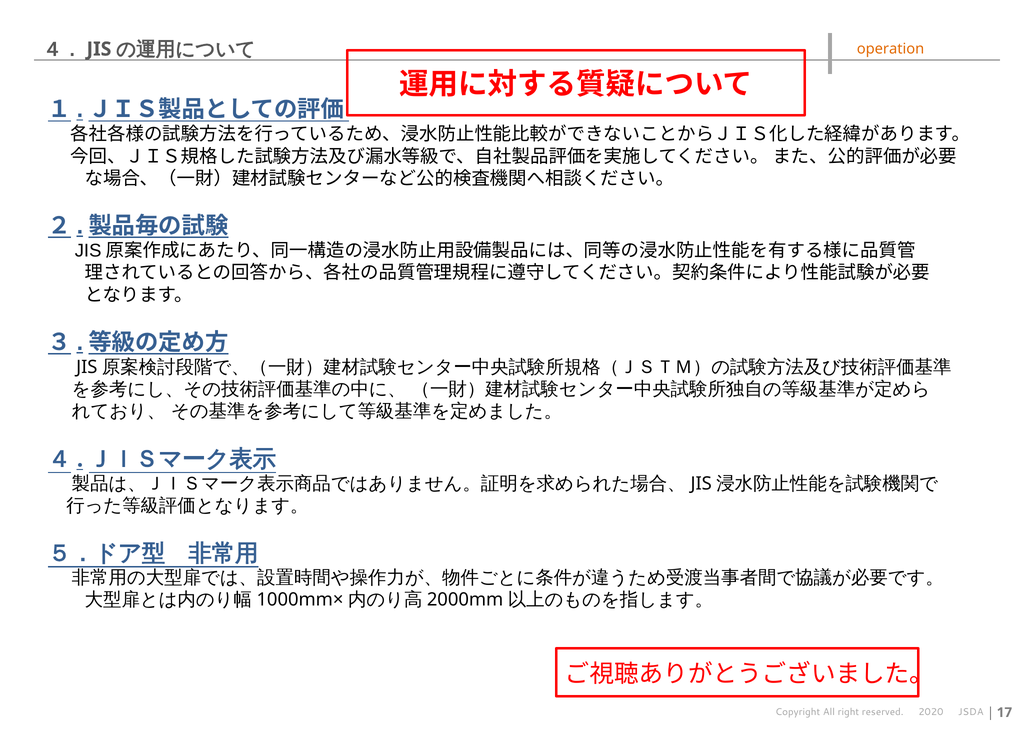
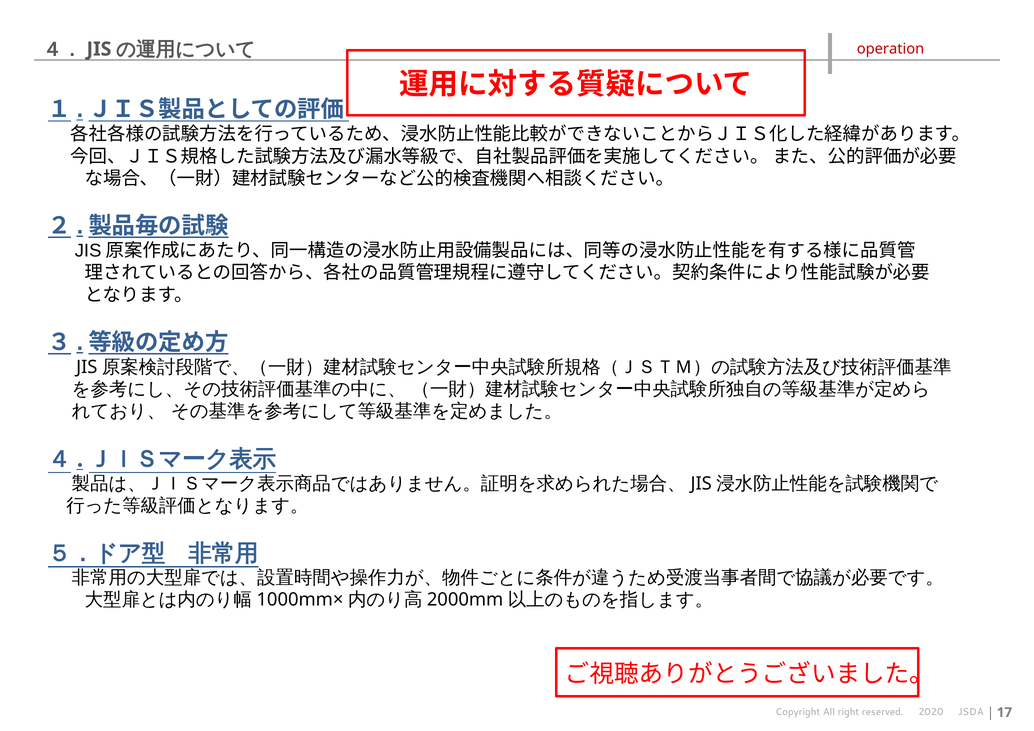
operation colour: orange -> red (891, 49)
